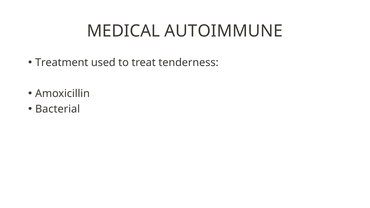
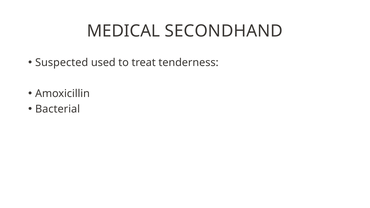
AUTOIMMUNE: AUTOIMMUNE -> SECONDHAND (224, 31)
Treatment: Treatment -> Suspected (62, 63)
